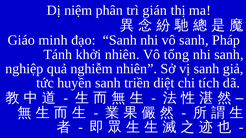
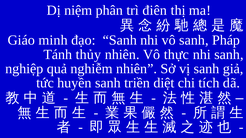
gián: gián -> điên (155, 10)
khởi: khởi -> thủy (88, 55)
tổng: tổng -> thực (176, 55)
